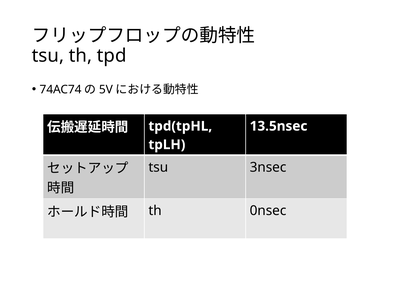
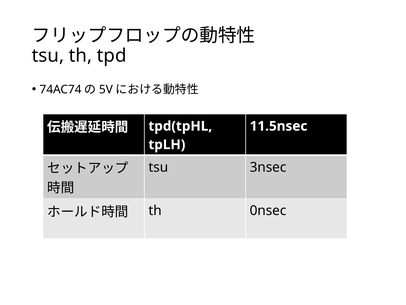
13.5nsec: 13.5nsec -> 11.5nsec (279, 126)
